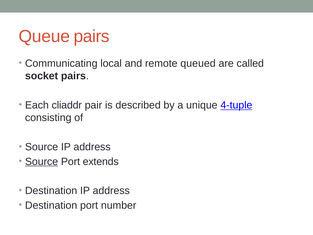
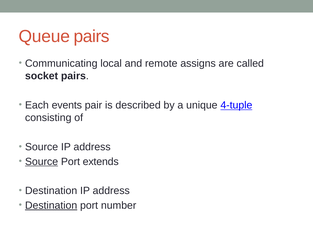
queued: queued -> assigns (198, 63)
cliaddr: cliaddr -> events (67, 105)
Destination underline: none -> present (51, 205)
